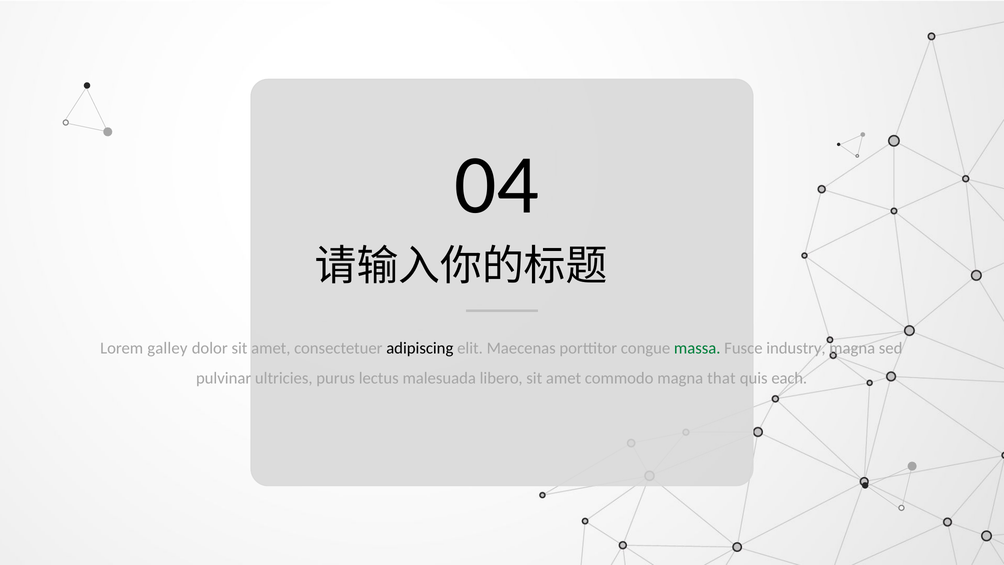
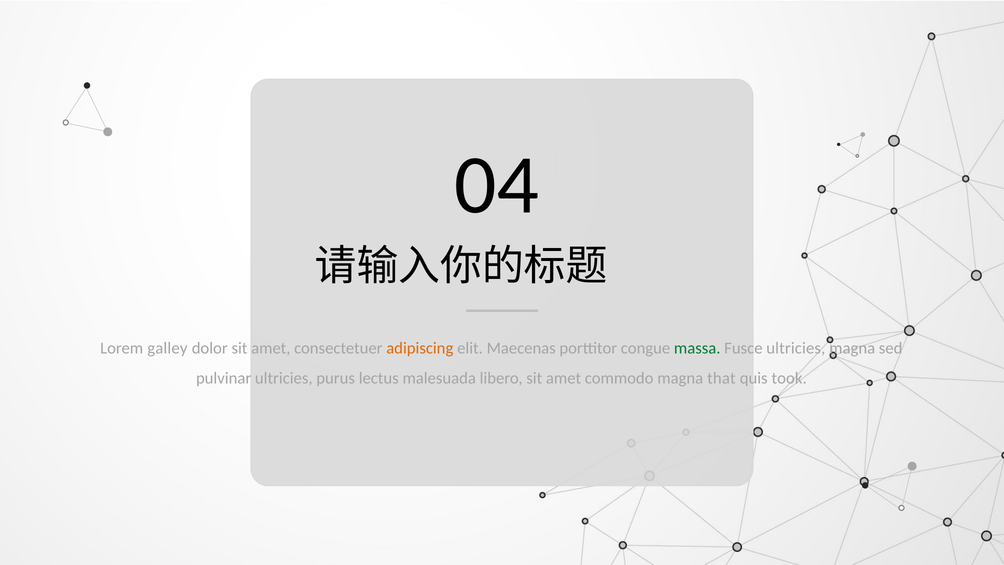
adipiscing colour: black -> orange (420, 348)
Fusce industry: industry -> ultricies (796, 348)
each: each -> took (789, 378)
